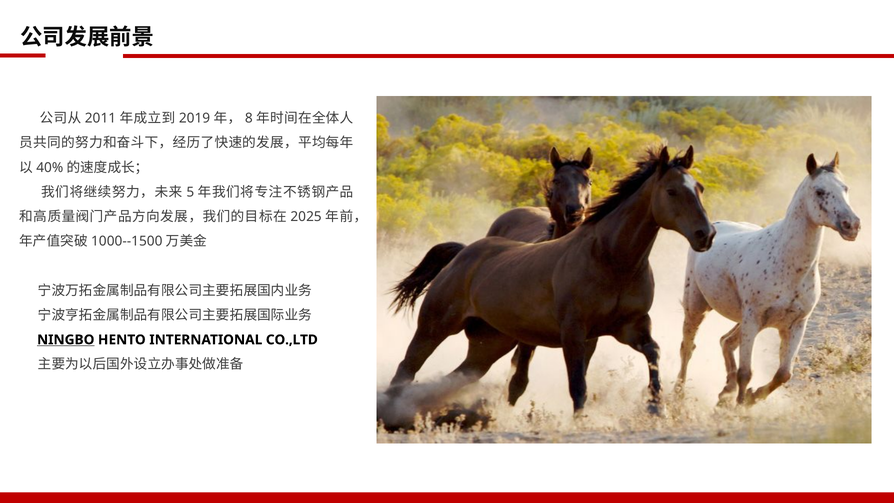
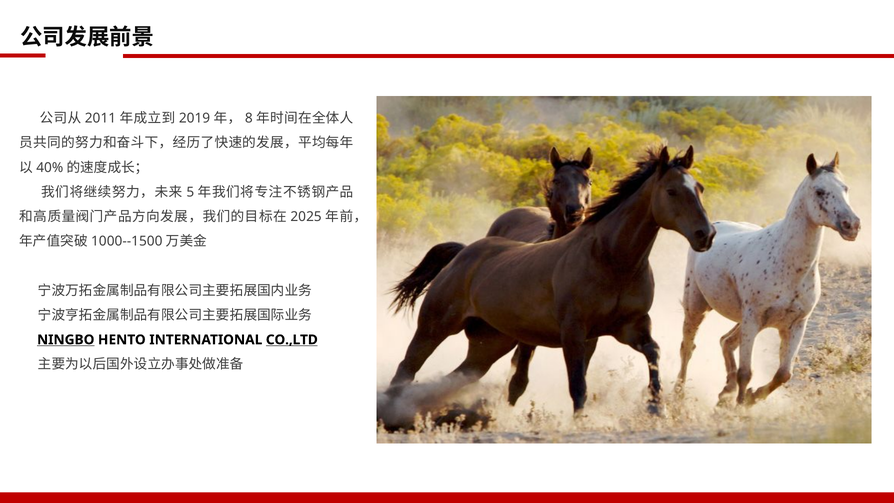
CO.,LTD underline: none -> present (292, 340)
